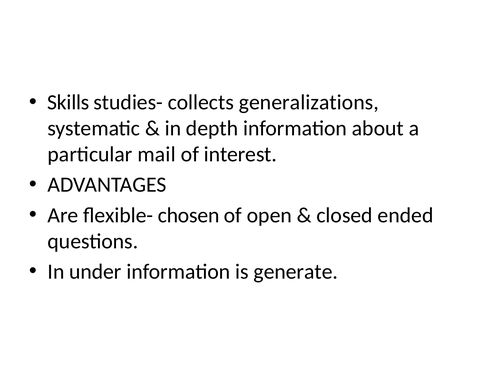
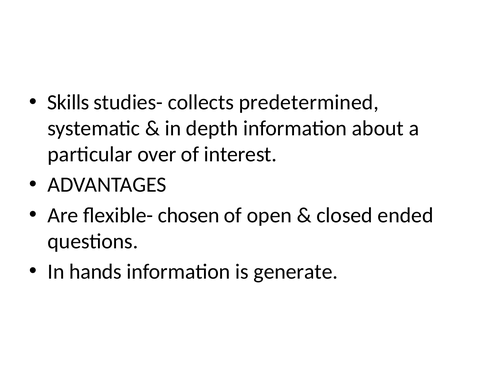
generalizations: generalizations -> predetermined (309, 102)
mail: mail -> over (157, 154)
under: under -> hands (95, 272)
